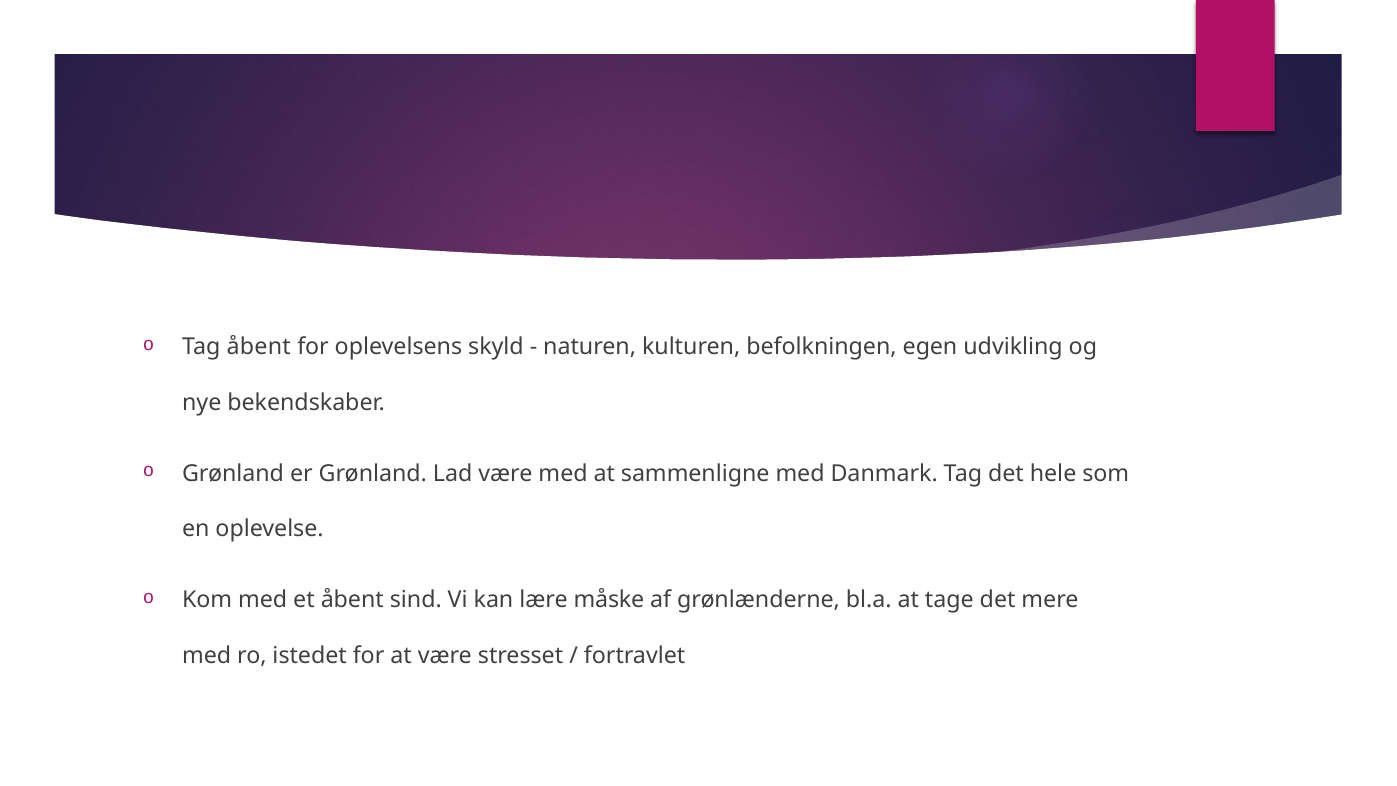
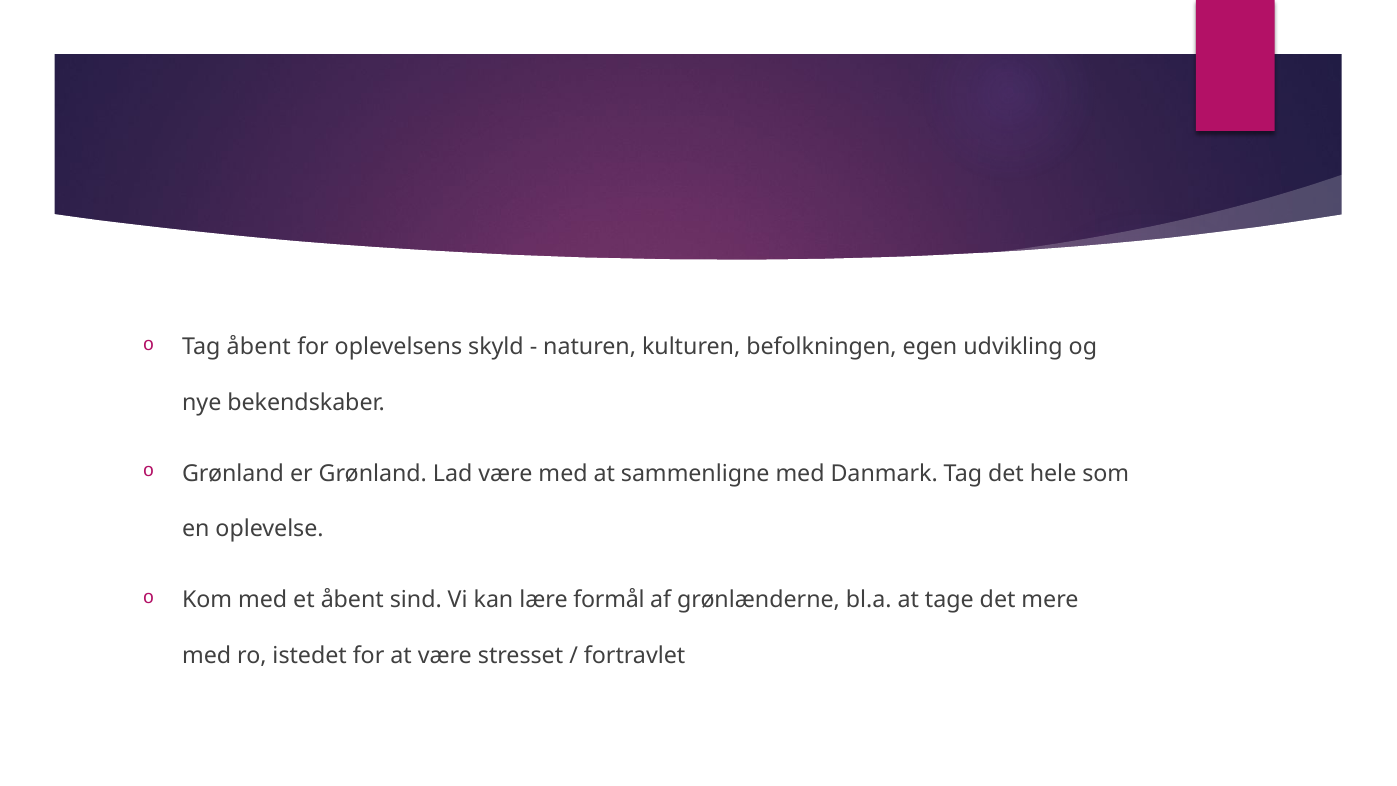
måske: måske -> formål (609, 600)
